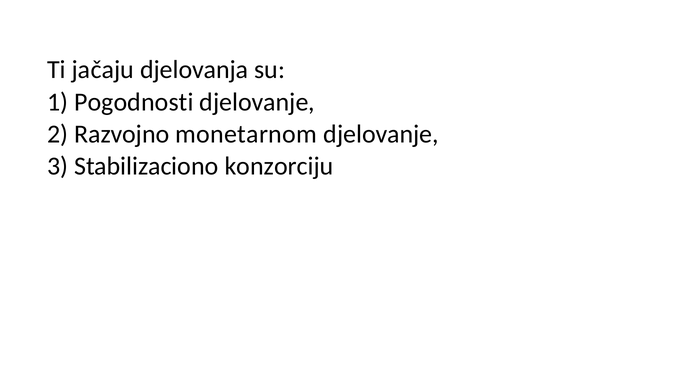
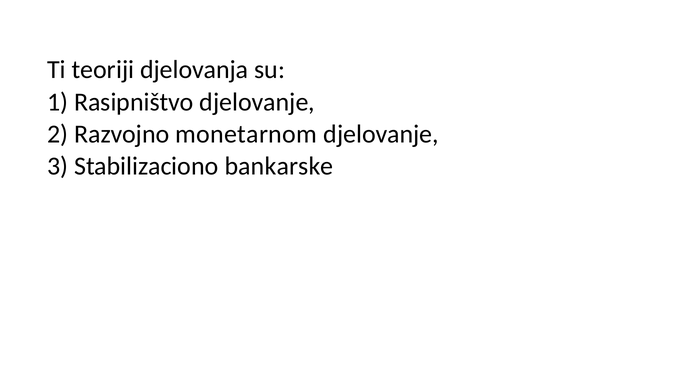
jačaju: jačaju -> teoriji (103, 70)
Pogodnosti: Pogodnosti -> Rasipništvo (134, 102)
konzorciju: konzorciju -> bankarske (279, 166)
